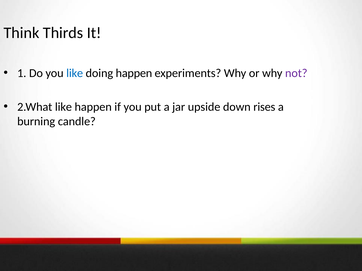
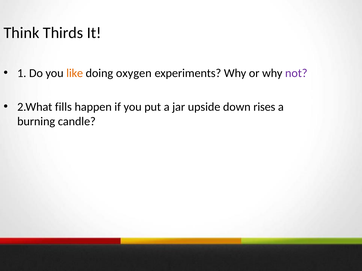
like colour: blue -> orange (75, 73)
doing happen: happen -> oxygen (134, 73)
2.What like: like -> fills (63, 107)
